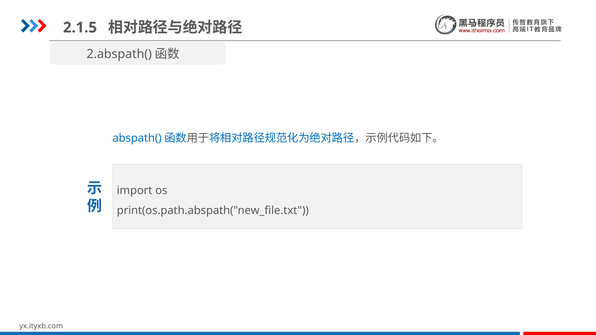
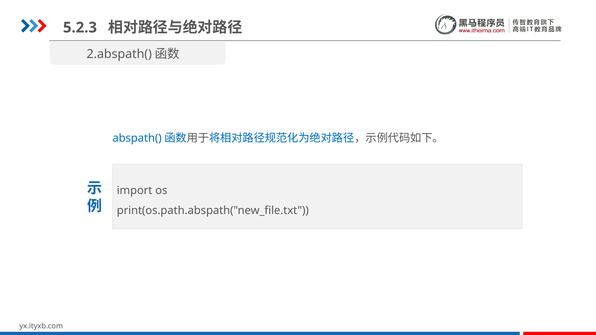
2.1.5: 2.1.5 -> 5.2.3 (80, 28)
